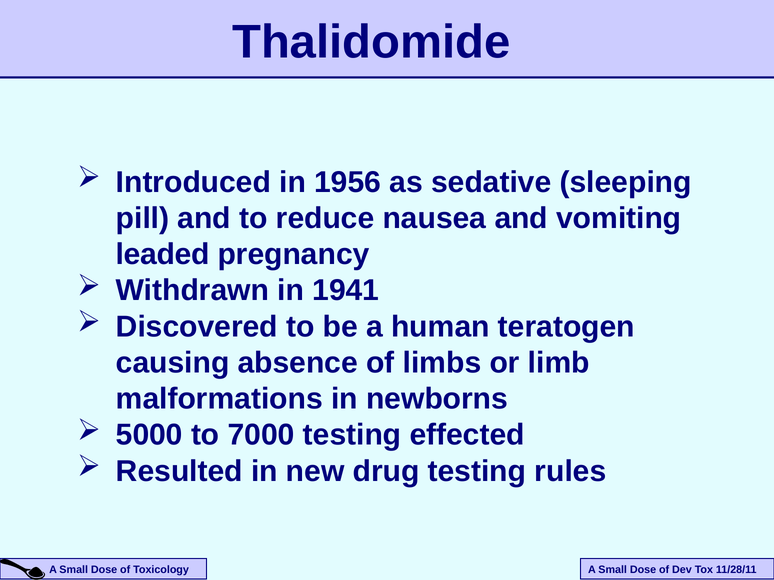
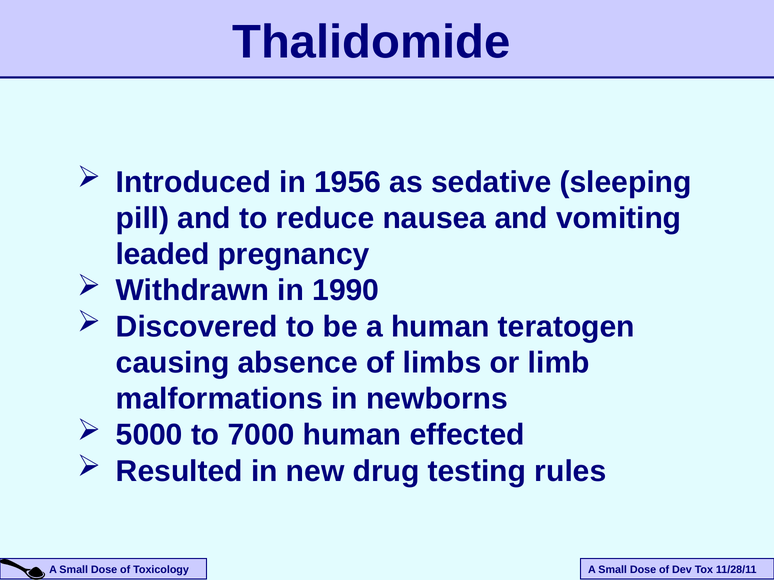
1941: 1941 -> 1990 (346, 291)
7000 testing: testing -> human (352, 435)
